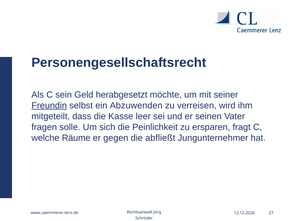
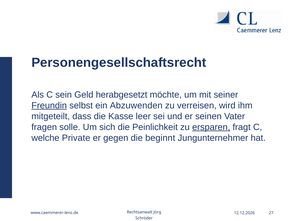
ersparen underline: none -> present (211, 127)
Räume: Räume -> Private (76, 138)
abfließt: abfließt -> beginnt (160, 138)
